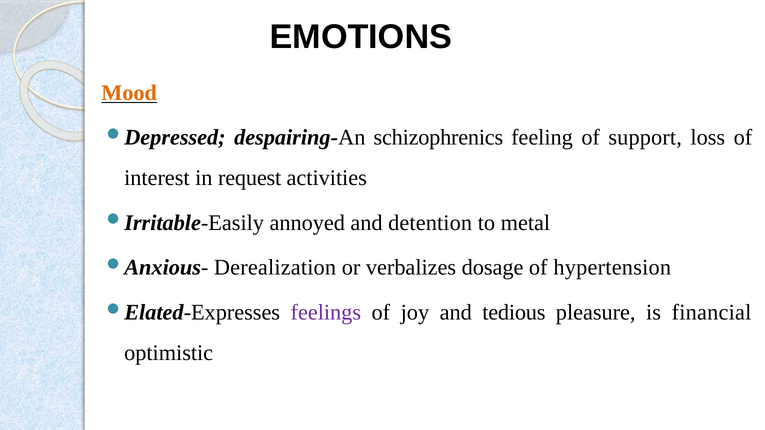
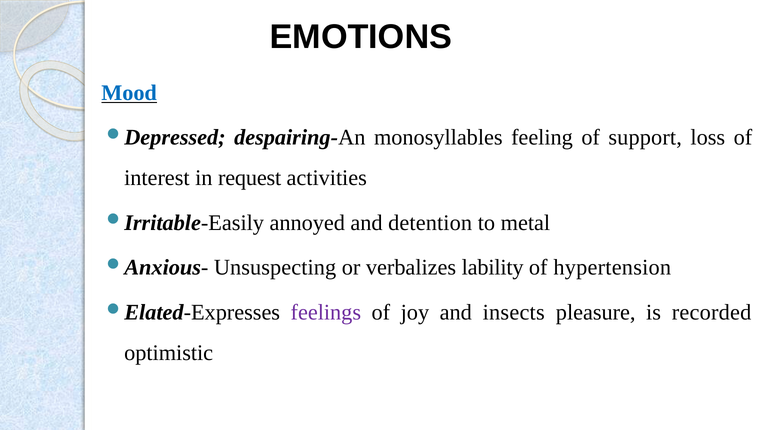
Mood colour: orange -> blue (129, 93)
schizophrenics: schizophrenics -> monosyllables (438, 138)
Derealization: Derealization -> Unsuspecting (275, 268)
dosage: dosage -> lability (493, 268)
tedious: tedious -> insects (514, 313)
financial: financial -> recorded (712, 313)
